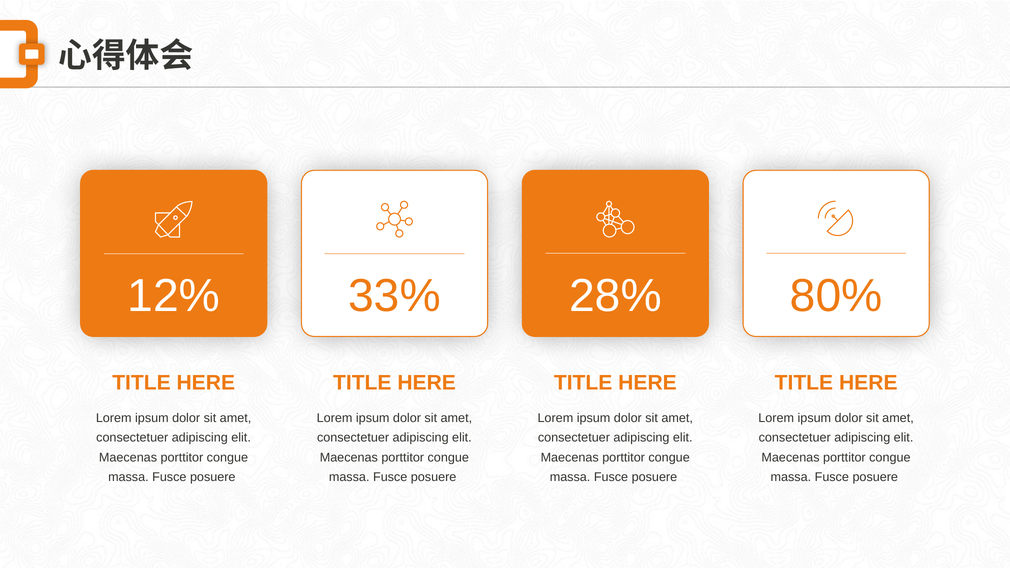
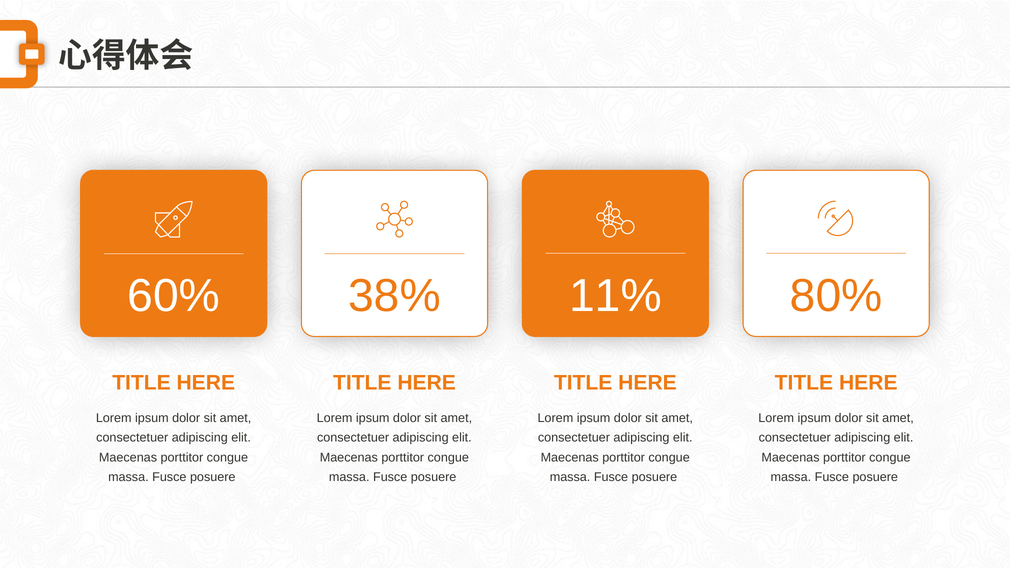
12%: 12% -> 60% (174, 296)
33%: 33% -> 38% (395, 296)
28%: 28% -> 11% (615, 296)
